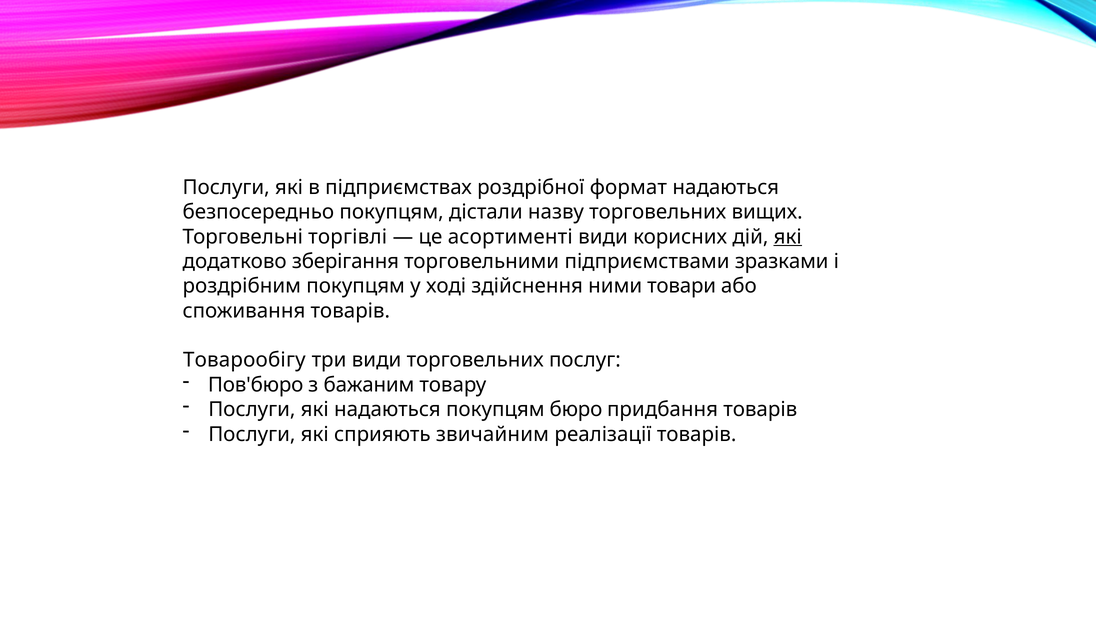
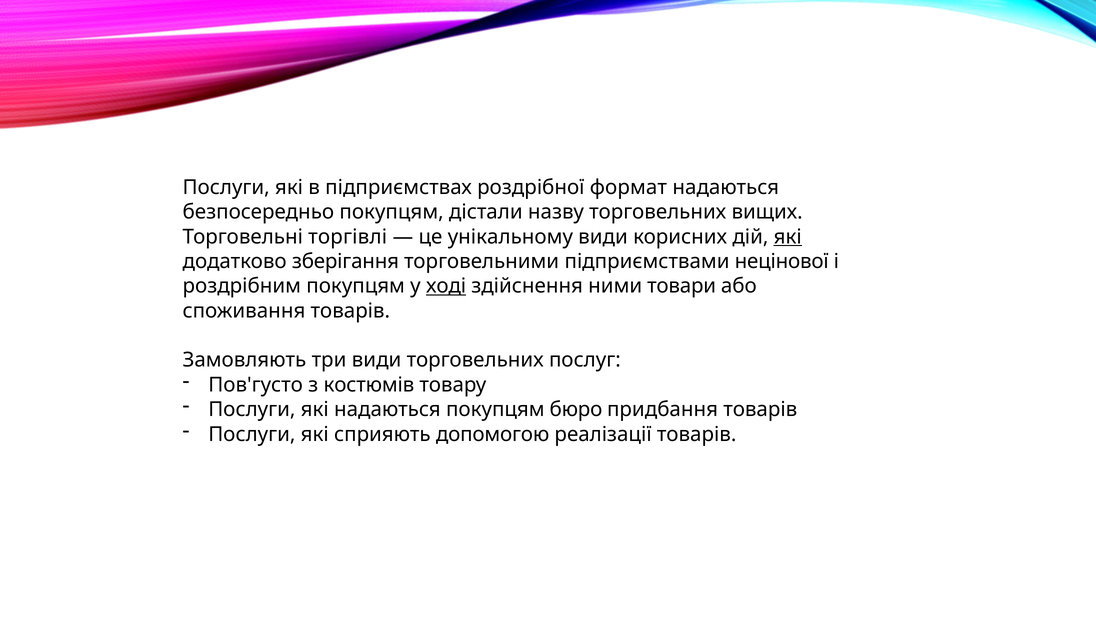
асортименті: асортименті -> унікальному (510, 237)
зразками: зразками -> нецінової (782, 261)
ході underline: none -> present (446, 286)
Товарообігу: Товарообігу -> Замовляють (244, 360)
Пов'бюро: Пов'бюро -> Пов'густо (256, 385)
бажаним: бажаним -> костюмів (369, 385)
звичайним: звичайним -> допомогою (493, 434)
